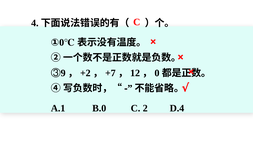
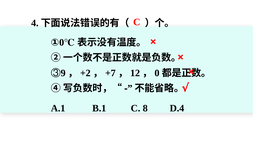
B.0: B.0 -> B.1 (99, 109)
2: 2 -> 8 (145, 109)
